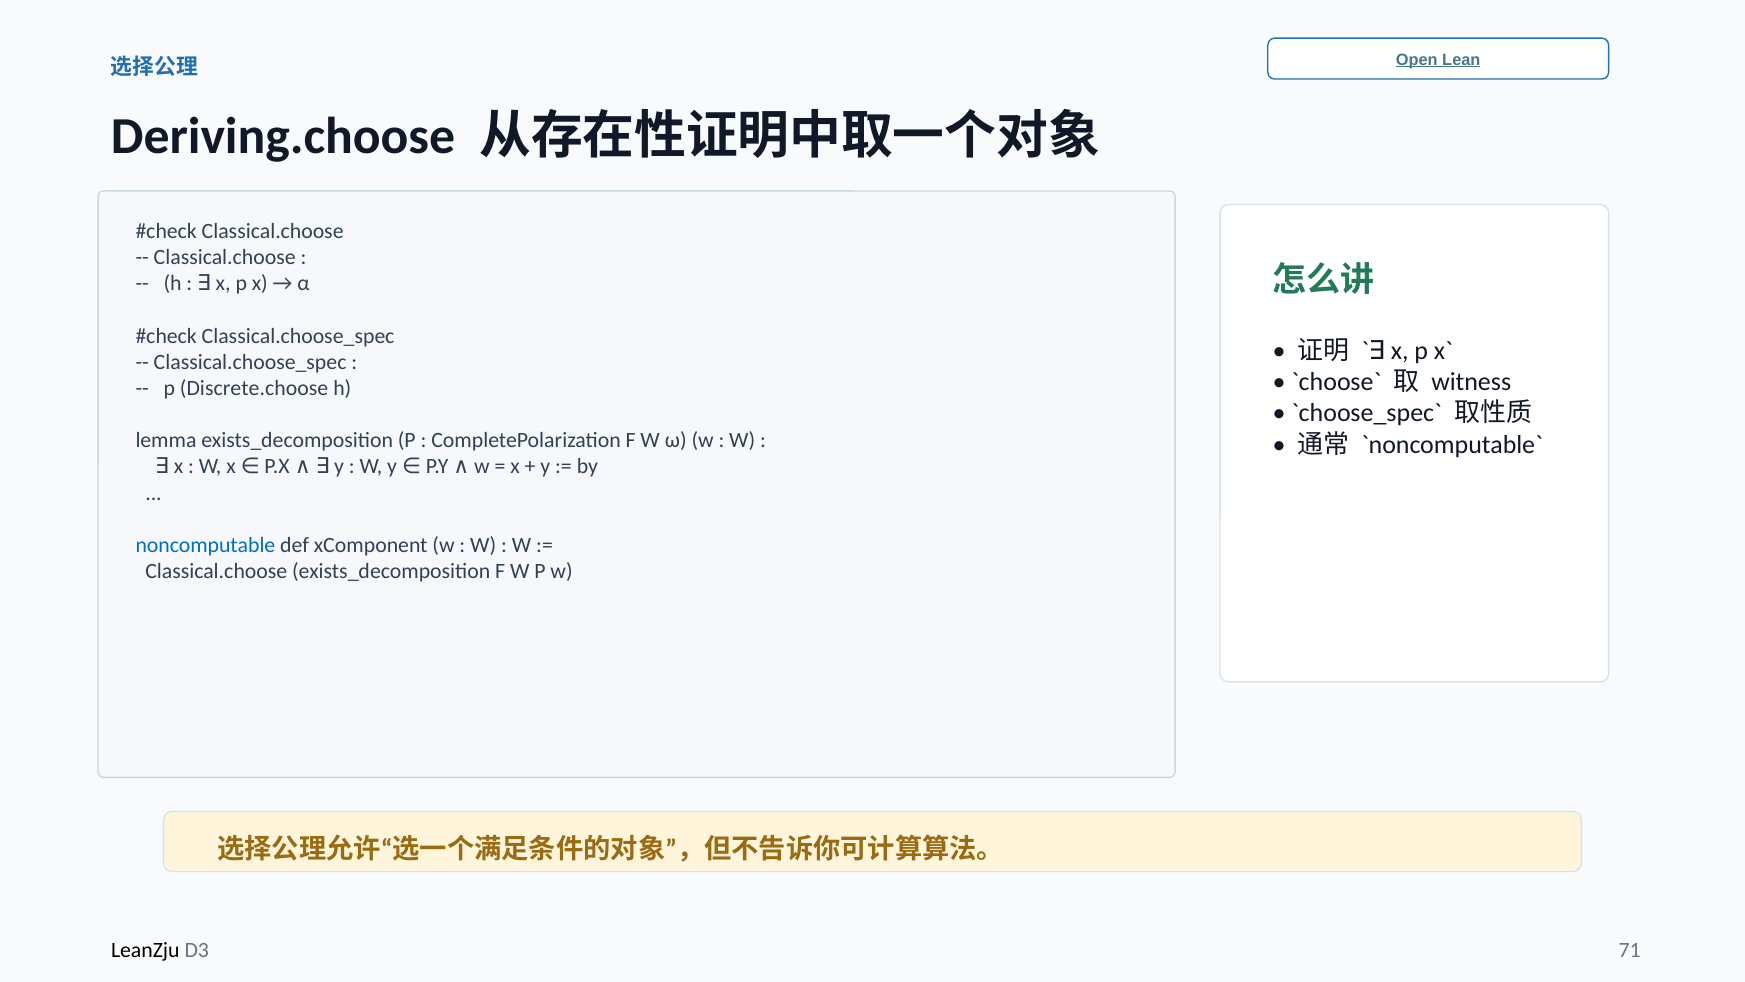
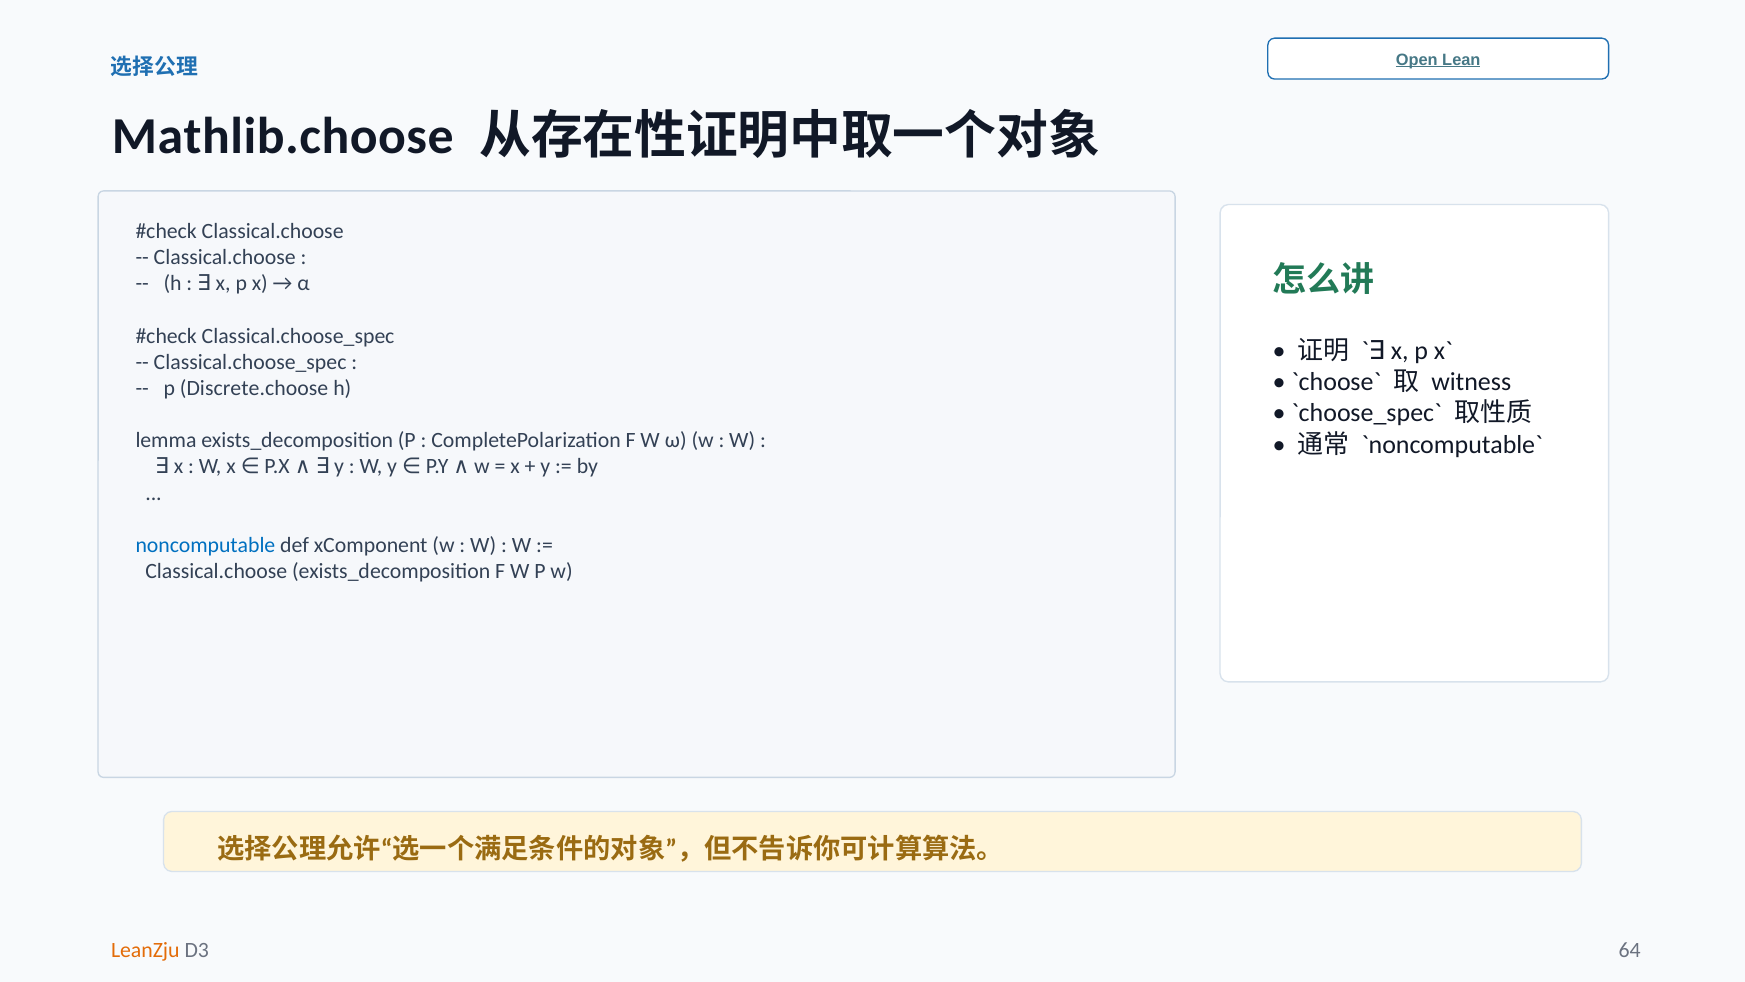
Deriving.choose: Deriving.choose -> Mathlib.choose (283, 137)
LeanZju colour: black -> orange (145, 949)
71: 71 -> 64 (1630, 949)
